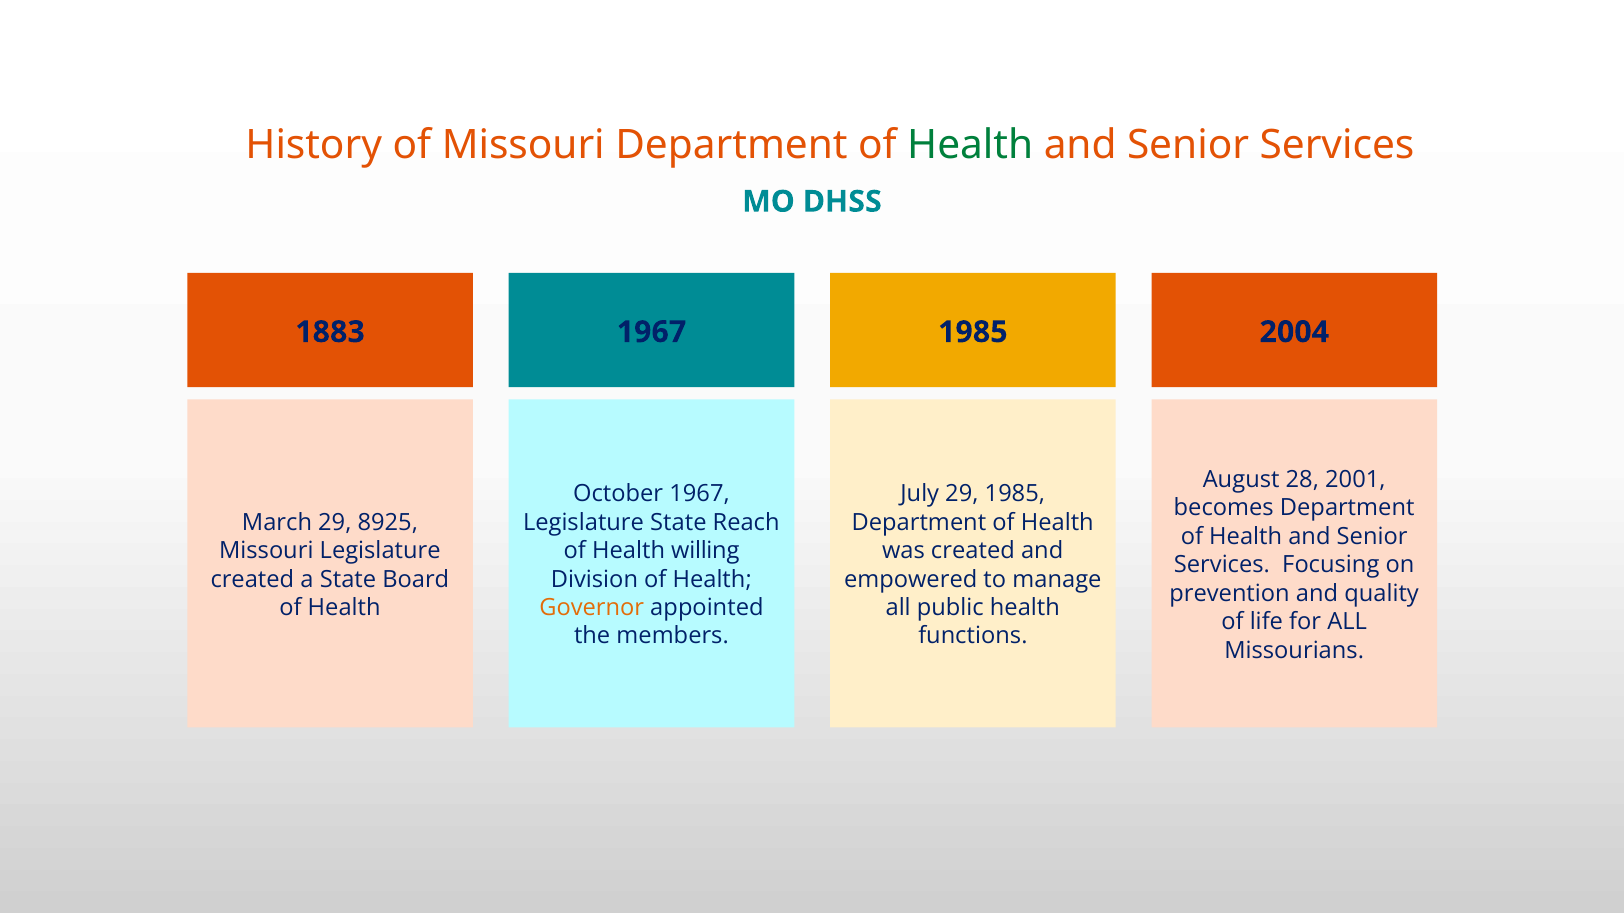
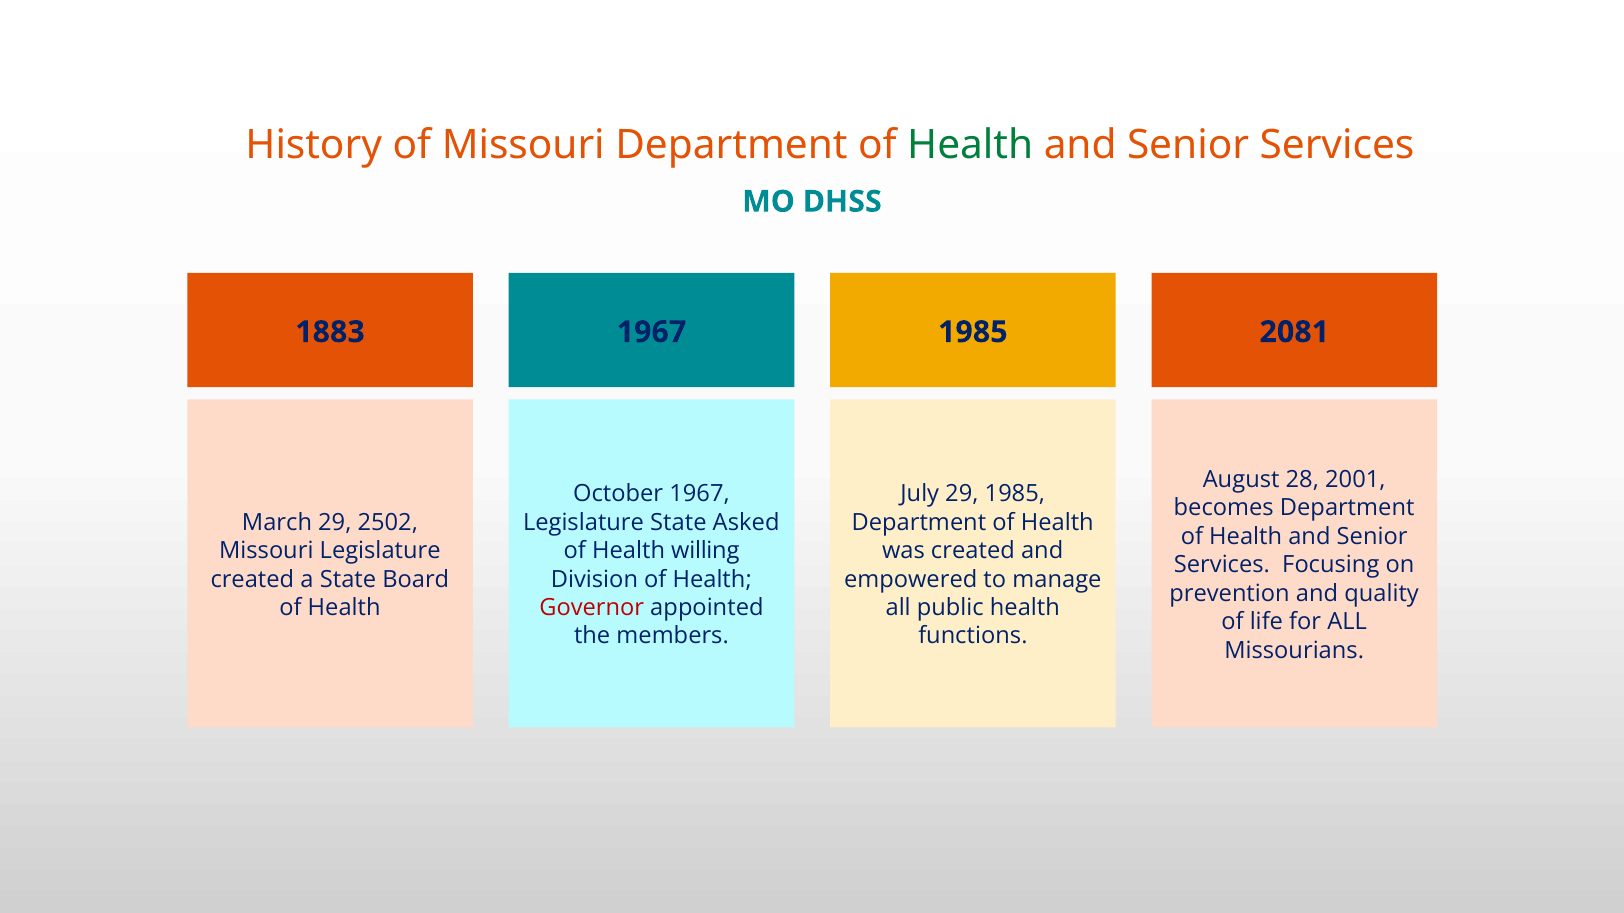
2004: 2004 -> 2081 (1294, 332)
8925: 8925 -> 2502 (388, 523)
Reach: Reach -> Asked (746, 523)
Governor colour: orange -> red (592, 608)
